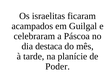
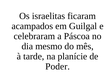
destaca: destaca -> mesmo (49, 46)
